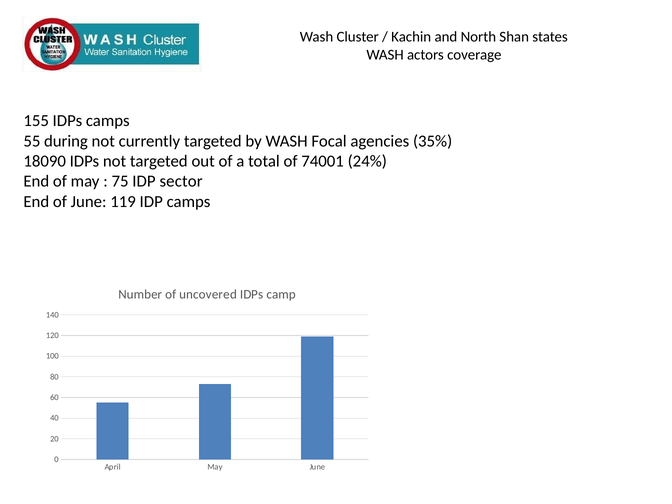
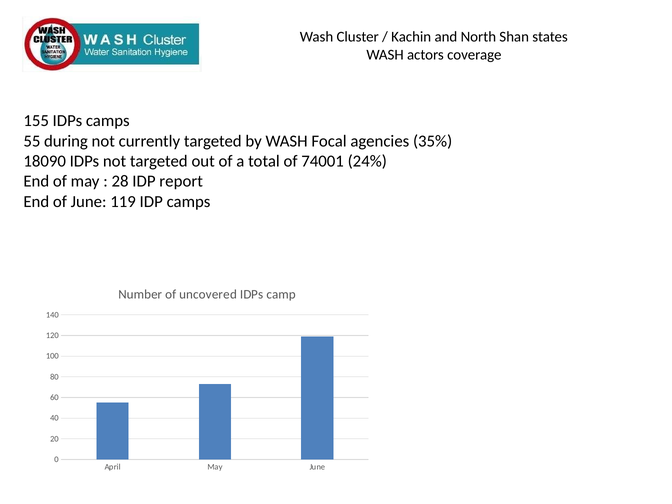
75: 75 -> 28 (120, 181)
sector: sector -> report (181, 181)
